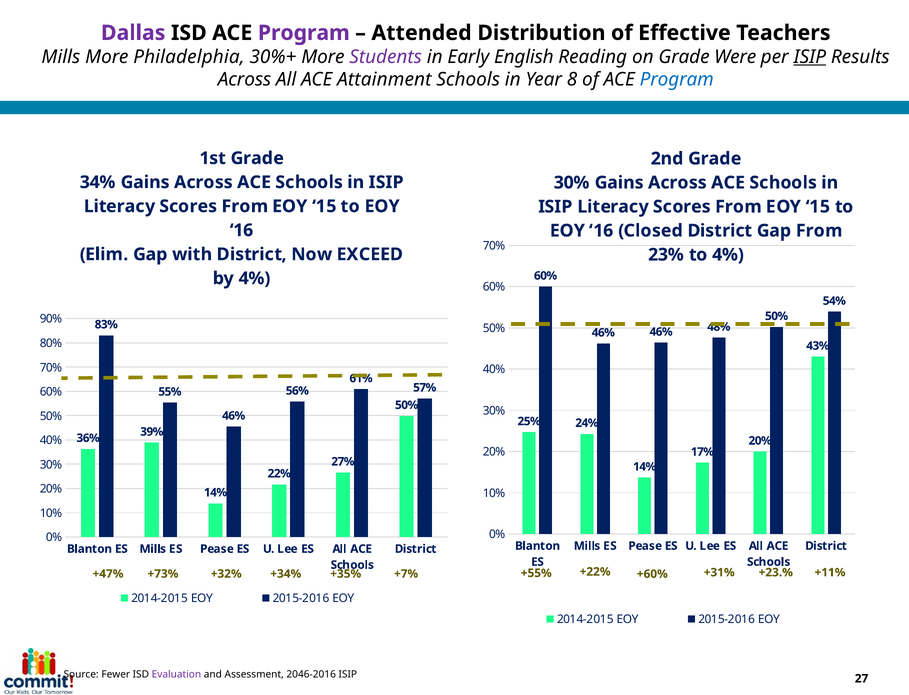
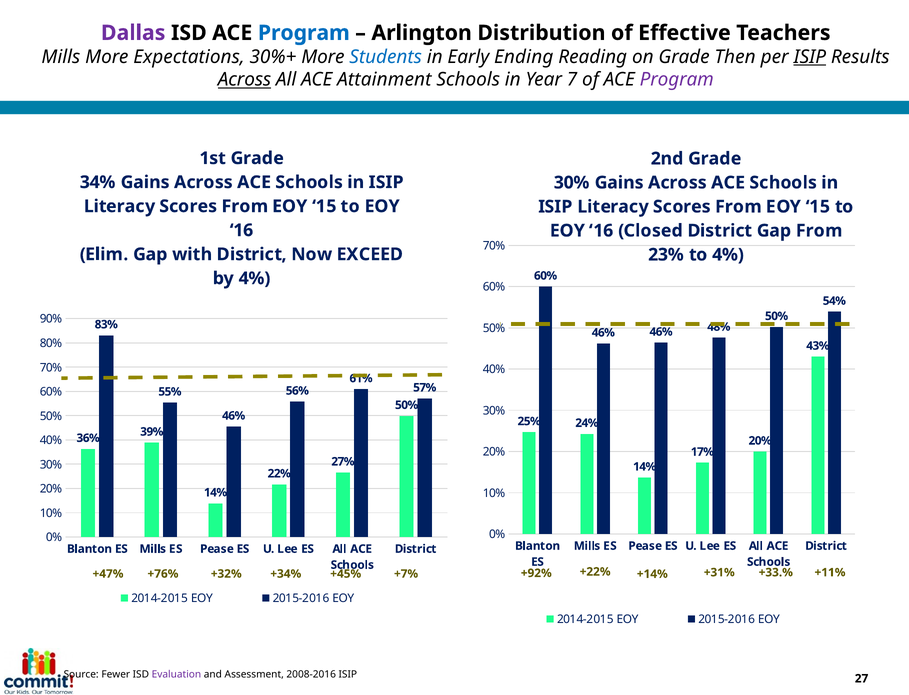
Program colour: purple -> blue (304, 33)
Attended: Attended -> Arlington (422, 33)
Philadelphia: Philadelphia -> Expectations (189, 57)
Students colour: purple -> blue (386, 57)
English: English -> Ending (524, 57)
Were: Were -> Then (735, 57)
Across underline: none -> present (244, 80)
8: 8 -> 7 (572, 80)
Program colour: blue -> purple (677, 80)
+55%: +55% -> +92% (536, 573)
+60%: +60% -> +14% (652, 574)
+23.%: +23.% -> +33.% (776, 573)
+73%: +73% -> +76% (163, 574)
+35%: +35% -> +45% (346, 574)
2046-2016: 2046-2016 -> 2008-2016 (311, 675)
